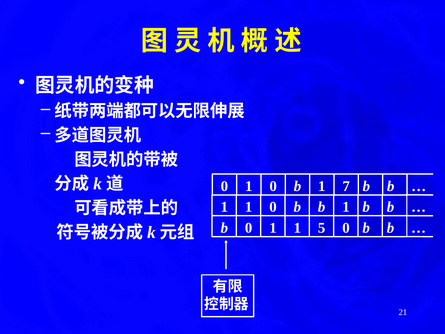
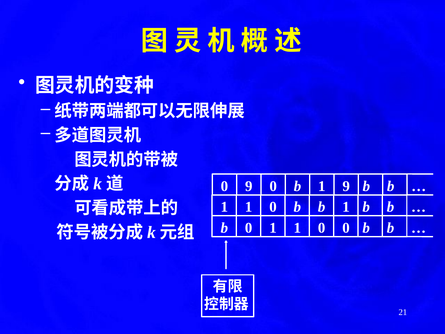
1: 1 -> 9 (249, 186)
1 7: 7 -> 9 (346, 186)
0 1 1 5: 5 -> 0 (322, 228)
